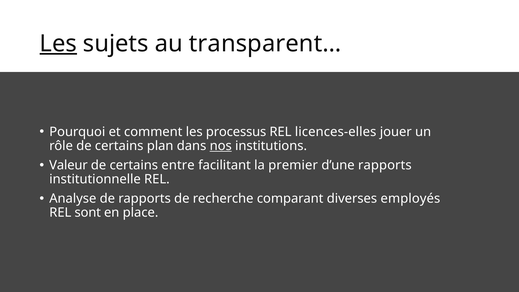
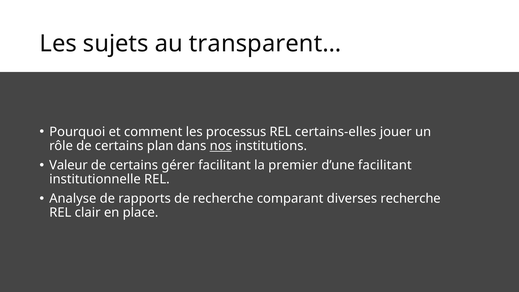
Les underline: present -> none (58, 44)
licences-elles: licences-elles -> certains-elles (336, 132)
entre: entre -> gérer (178, 165)
d’une rapports: rapports -> facilitant (385, 165)
diverses employés: employés -> recherche (411, 199)
sont: sont -> clair (88, 213)
